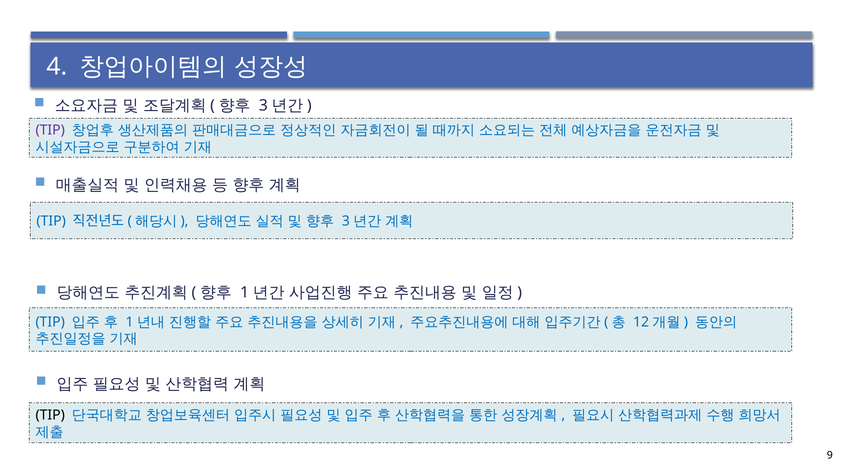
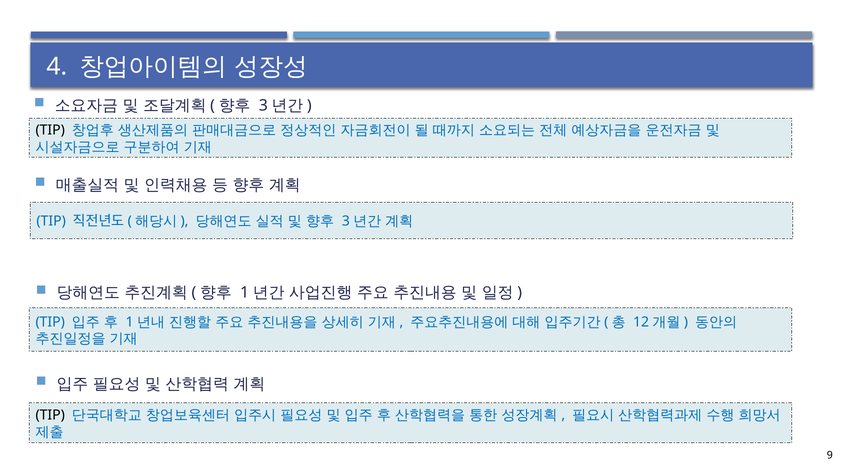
TIP colour: purple -> black (50, 130)
